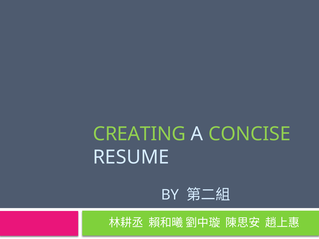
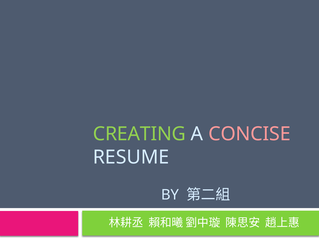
CONCISE colour: light green -> pink (249, 134)
